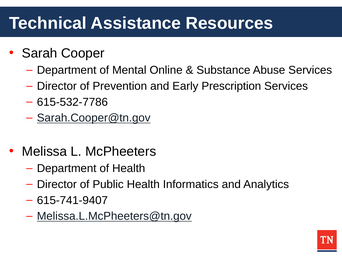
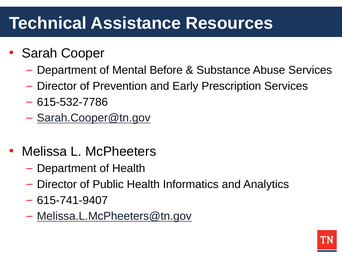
Online: Online -> Before (166, 70)
